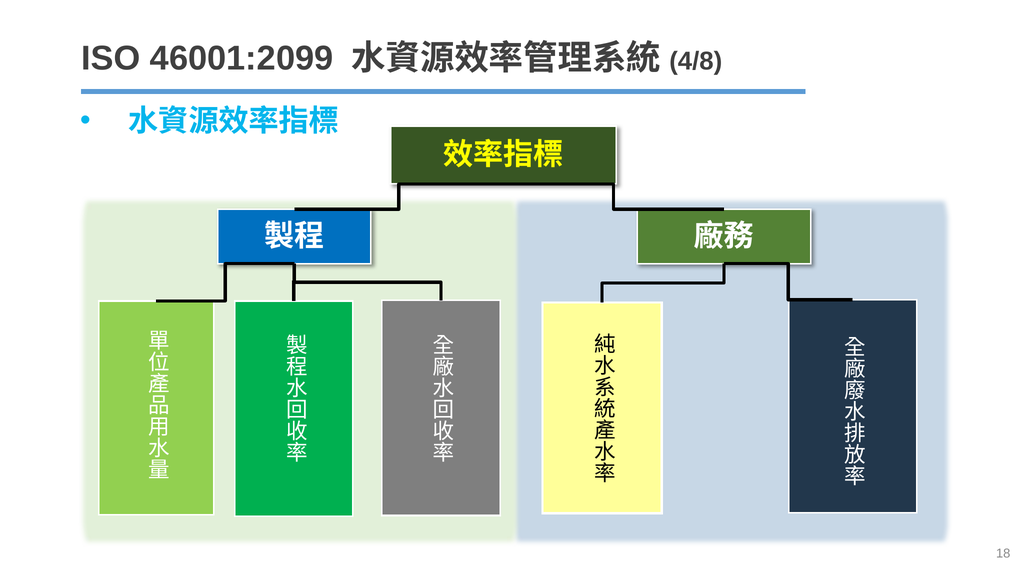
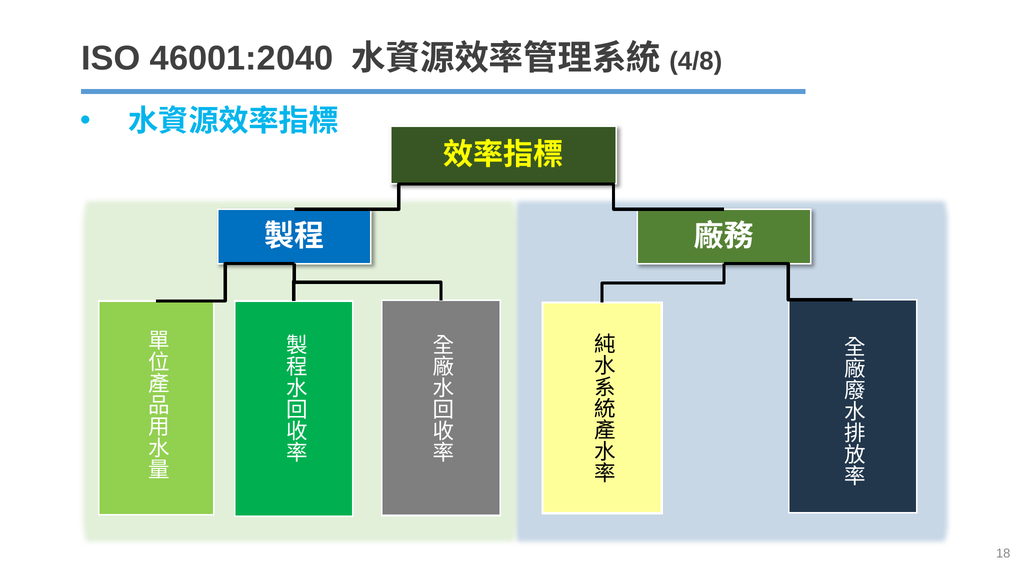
46001:2099: 46001:2099 -> 46001:2040 (242, 59)
